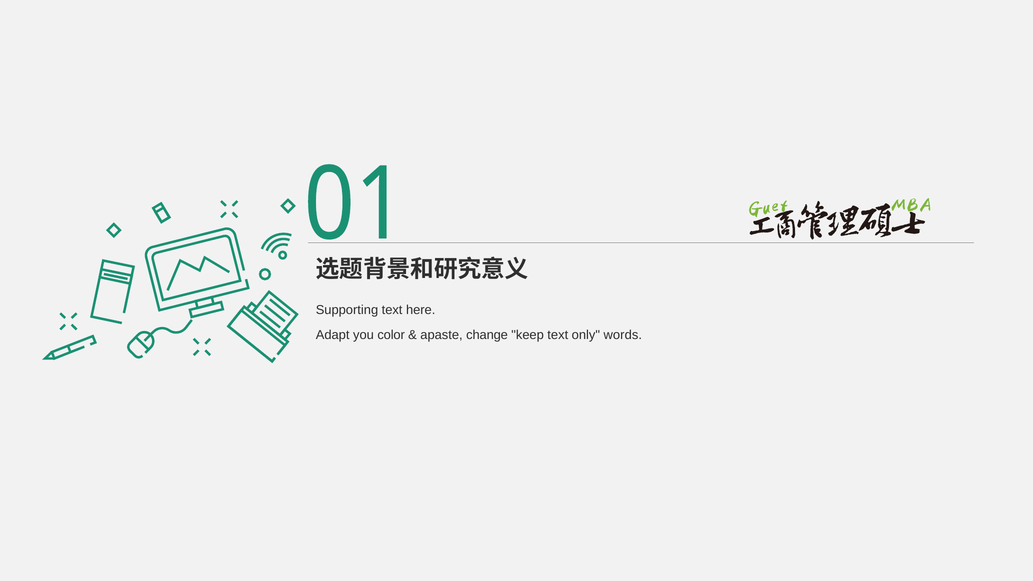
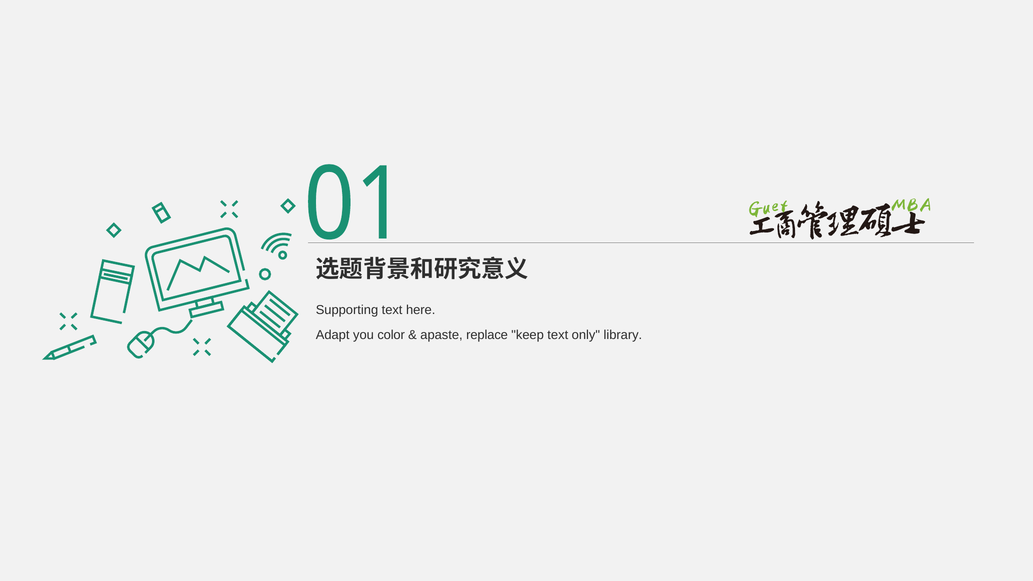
change: change -> replace (487, 335)
words: words -> library (623, 335)
